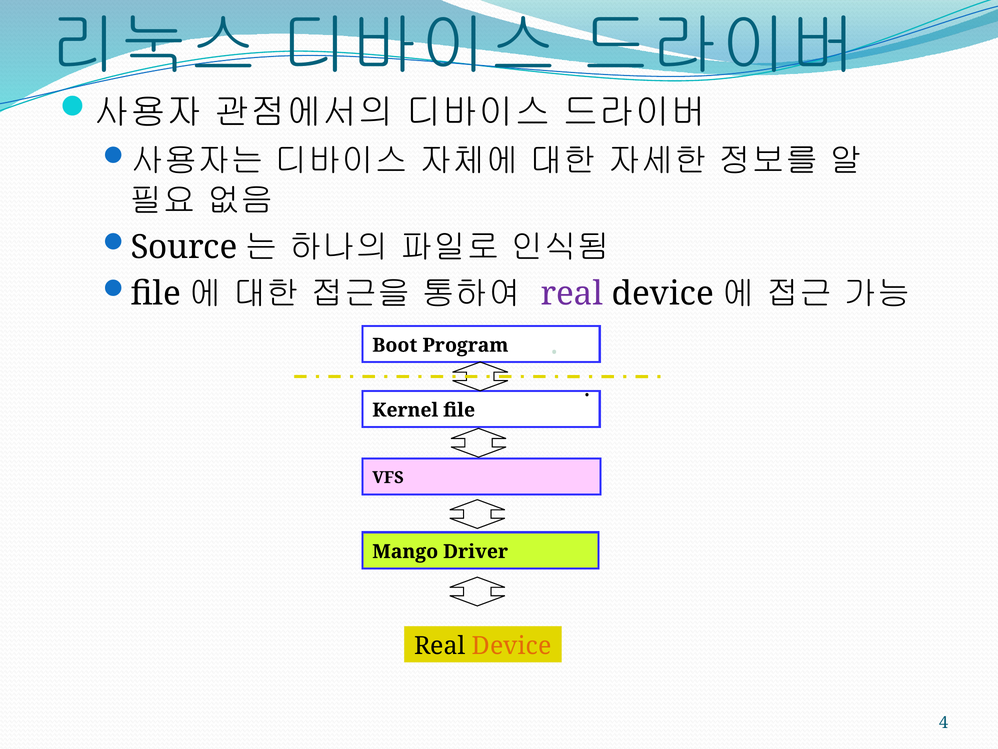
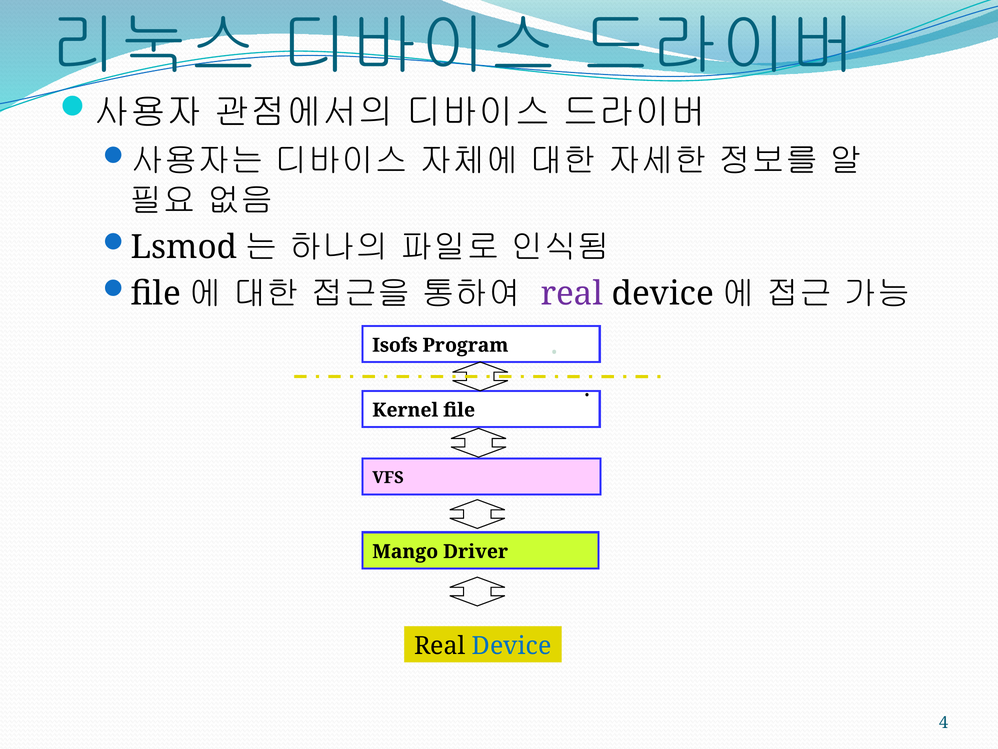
Source: Source -> Lsmod (184, 247)
Boot: Boot -> Isofs (395, 345)
Device colour: orange -> blue (512, 646)
